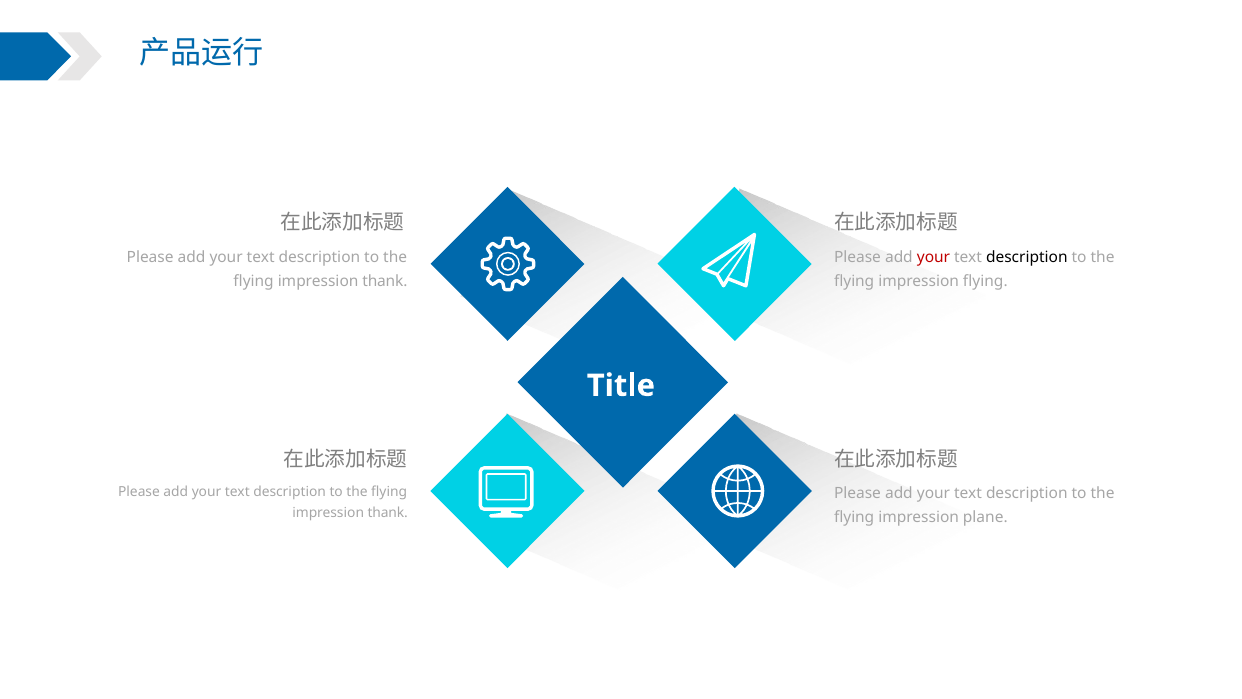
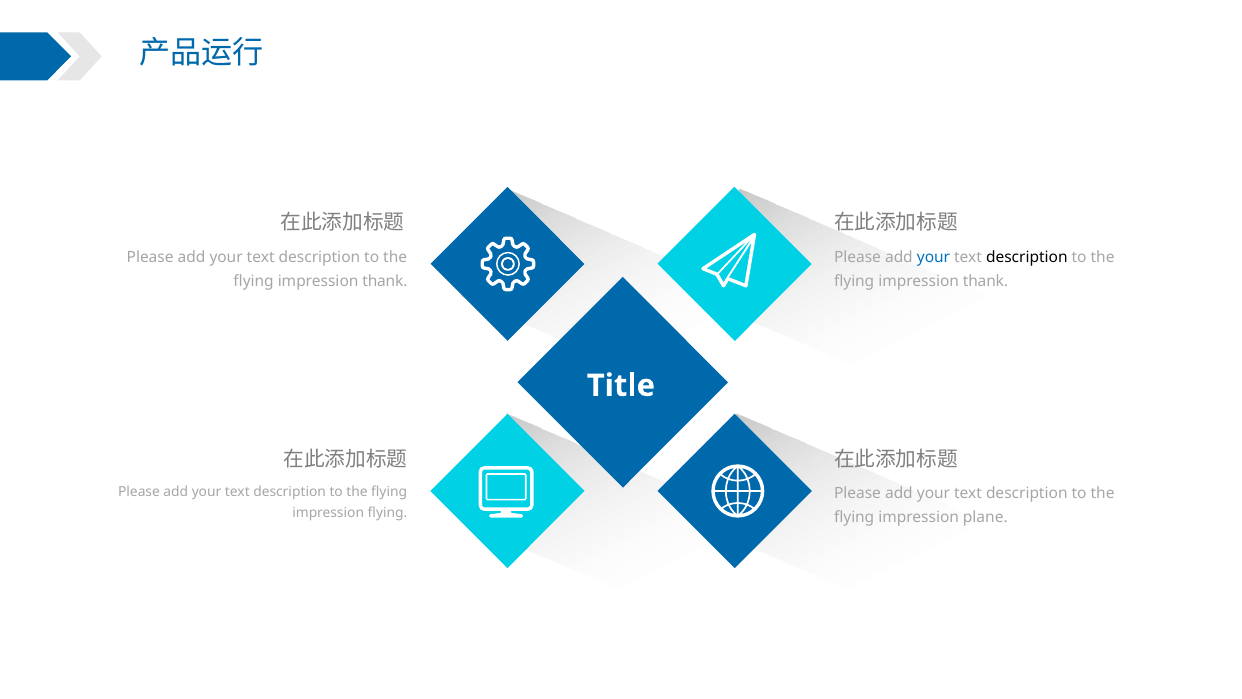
your colour: red -> blue (933, 257)
flying: flying -> thank (985, 281)
thank: thank -> flying (388, 513)
